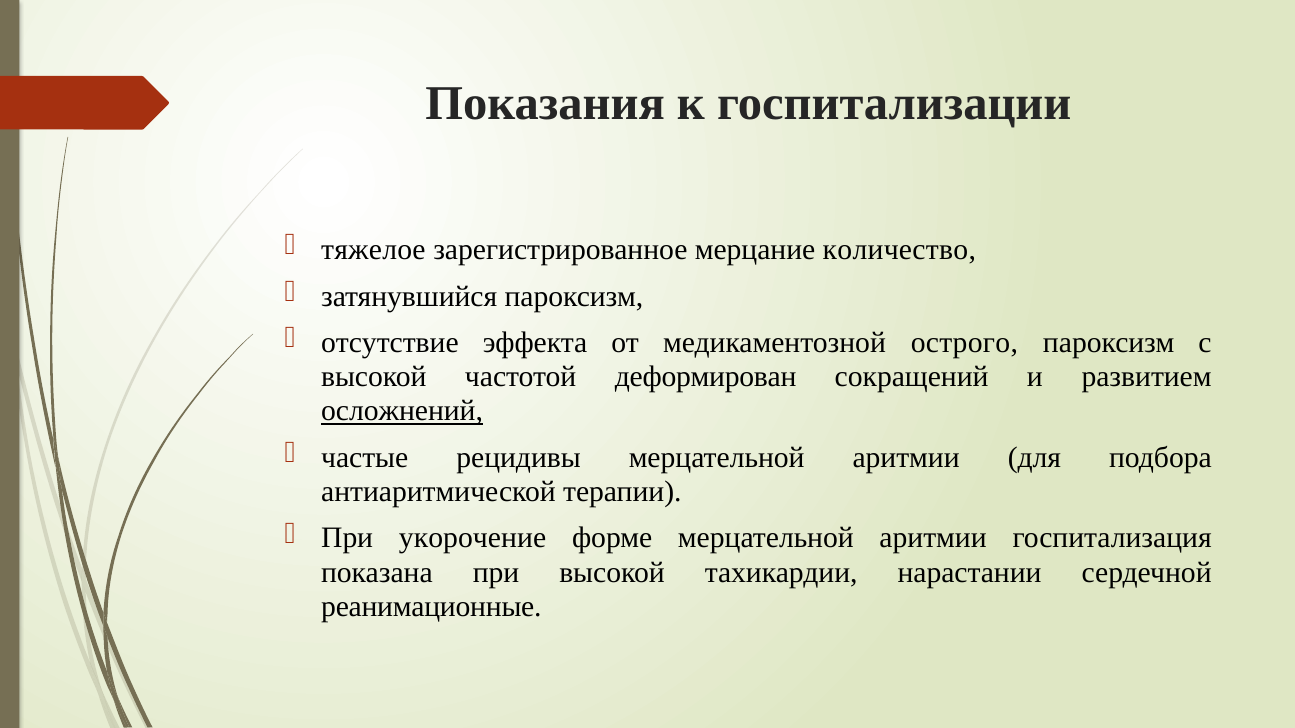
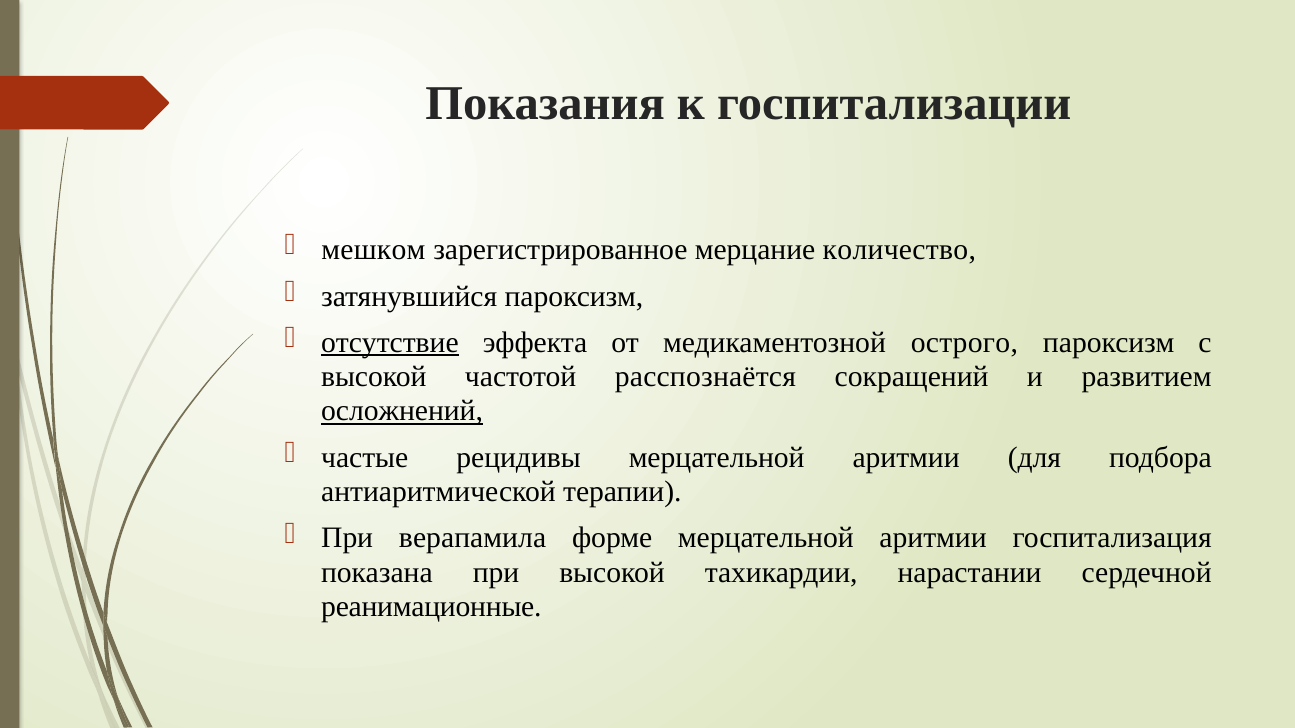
тяжелое: тяжелое -> мешком (373, 250)
отсутствие underline: none -> present (390, 343)
деформирован: деформирован -> расспознаётся (705, 377)
укорочение: укорочение -> верапамила (473, 538)
